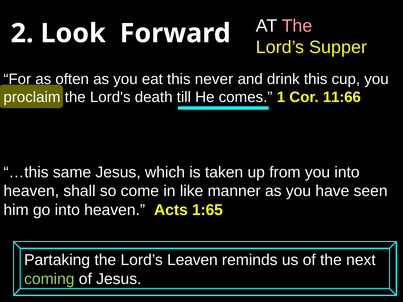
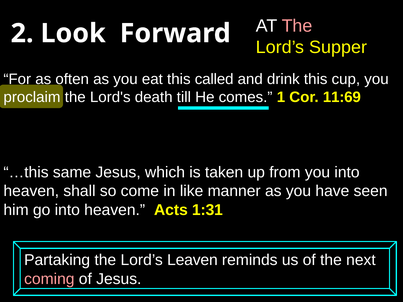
never: never -> called (214, 79)
11:66: 11:66 -> 11:69 (342, 97)
1:65: 1:65 -> 1:31 (207, 210)
coming colour: light green -> pink (49, 279)
